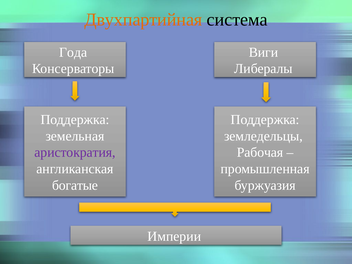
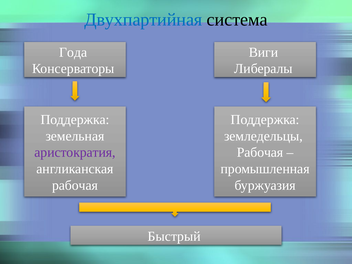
Двухпартийная colour: orange -> blue (143, 20)
богатые: богатые -> рабочая (75, 185)
Империи: Империи -> Быстрый (174, 236)
